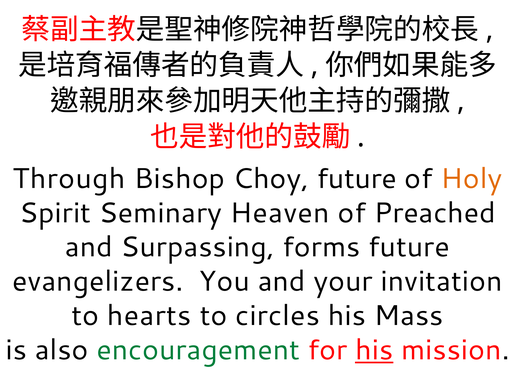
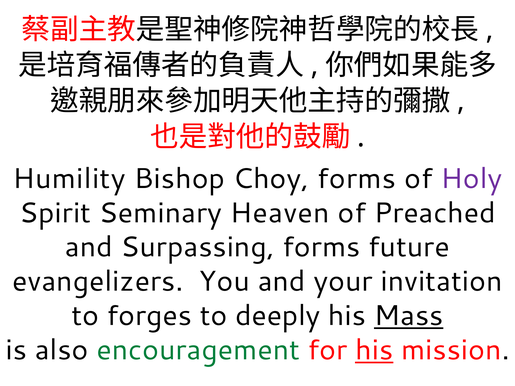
Through: Through -> Humility (69, 179)
Choy future: future -> forms (357, 179)
Holy colour: orange -> purple (471, 179)
hearts: hearts -> forges (149, 316)
circles: circles -> deeply (278, 316)
Mass underline: none -> present (409, 316)
